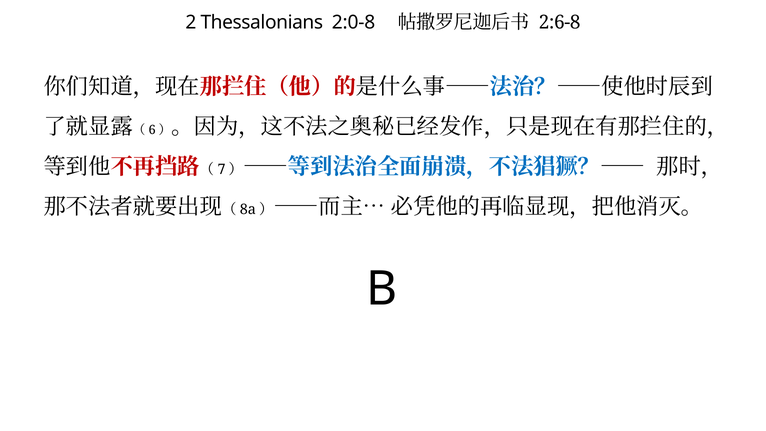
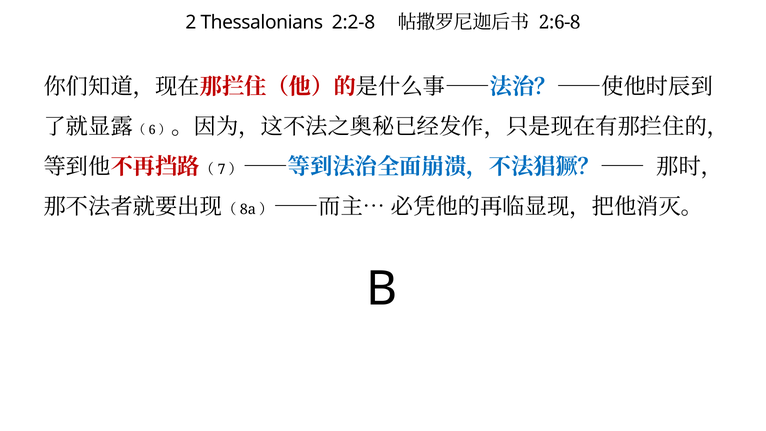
2:0-8: 2:0-8 -> 2:2-8 (354, 23)
